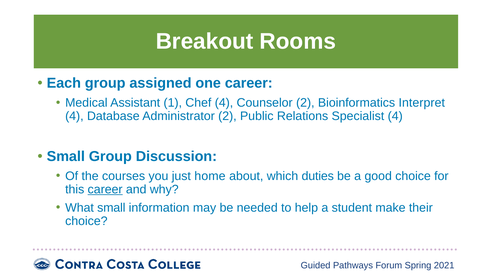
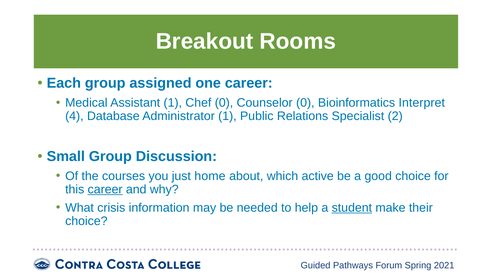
Chef 4: 4 -> 0 (224, 103)
Counselor 2: 2 -> 0 (305, 103)
Administrator 2: 2 -> 1 (227, 116)
Specialist 4: 4 -> 2 (395, 116)
duties: duties -> active (318, 176)
What small: small -> crisis (111, 208)
student underline: none -> present (352, 208)
